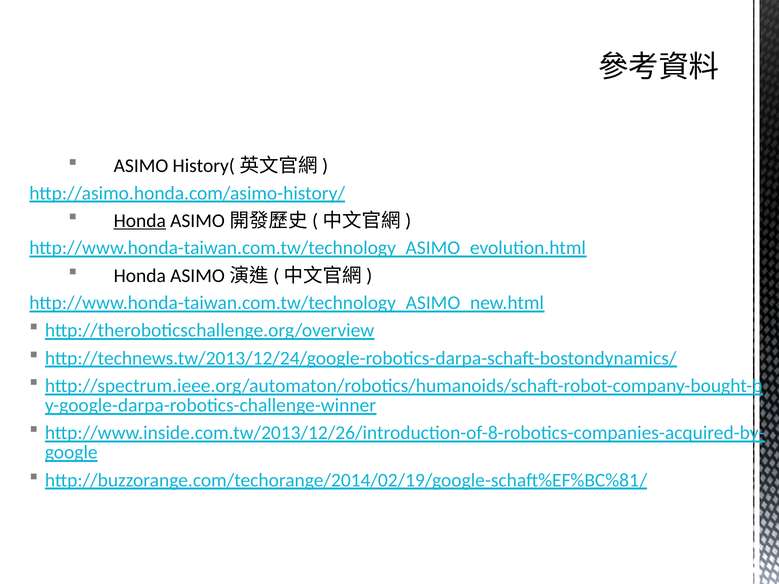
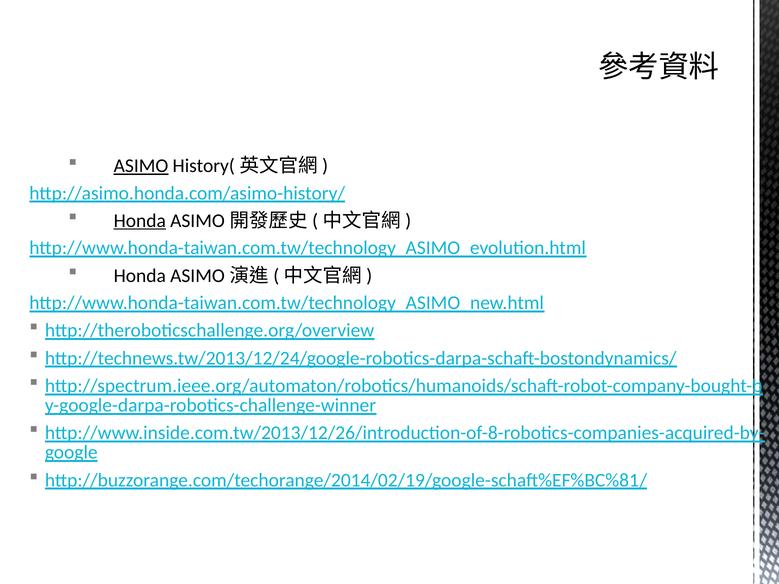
ASIMO underline: none -> present (141, 166)
